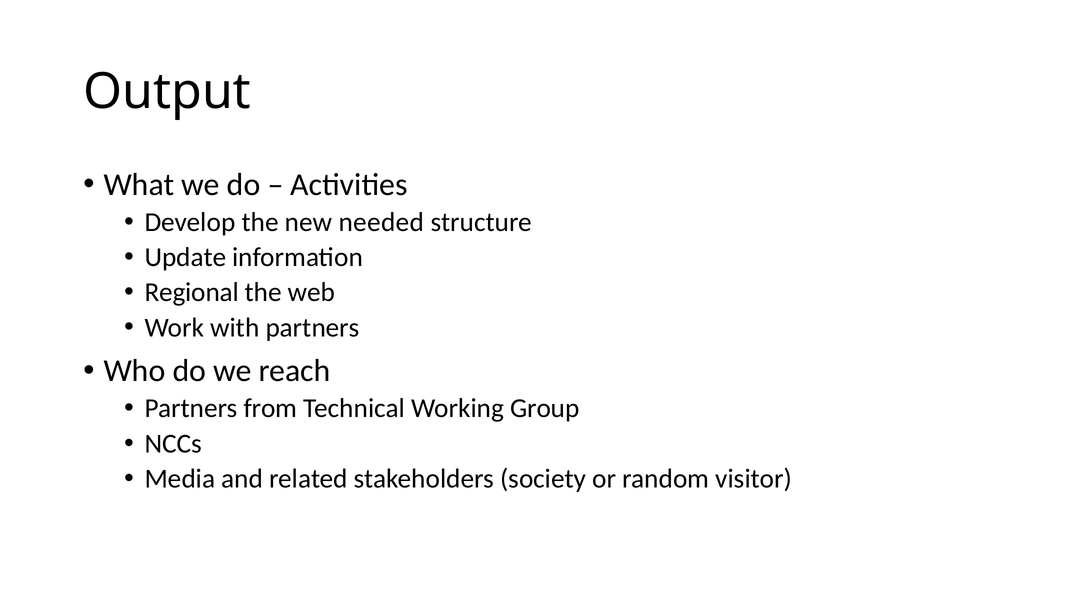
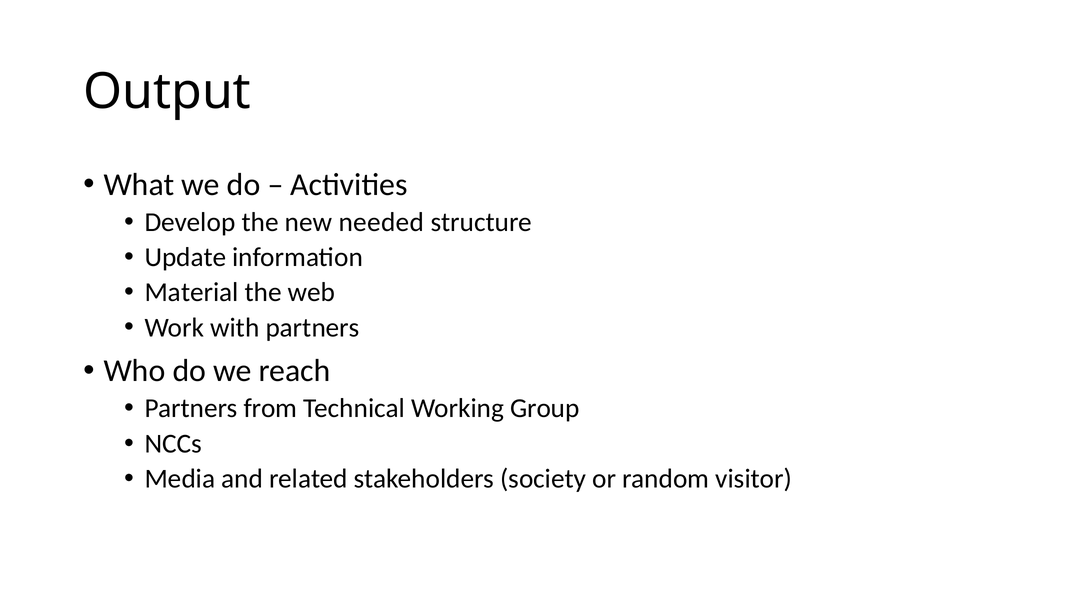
Regional: Regional -> Material (192, 293)
